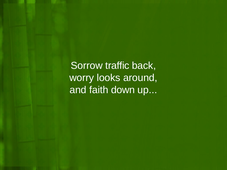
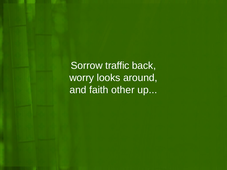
down: down -> other (123, 90)
